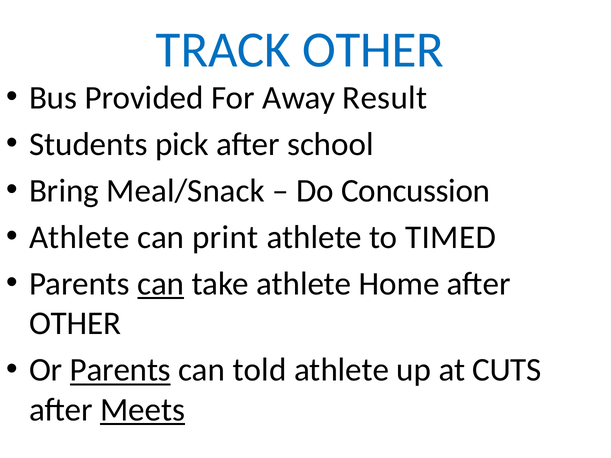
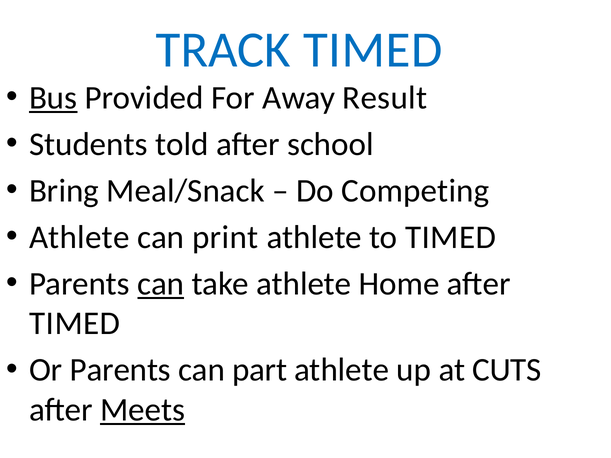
TRACK OTHER: OTHER -> TIMED (373, 50)
Bus underline: none -> present (53, 98)
pick: pick -> told (182, 145)
Concussion: Concussion -> Competing (415, 191)
OTHER: OTHER -> TIMED (75, 324)
Parents underline: present -> none (120, 370)
told: told -> part (260, 370)
